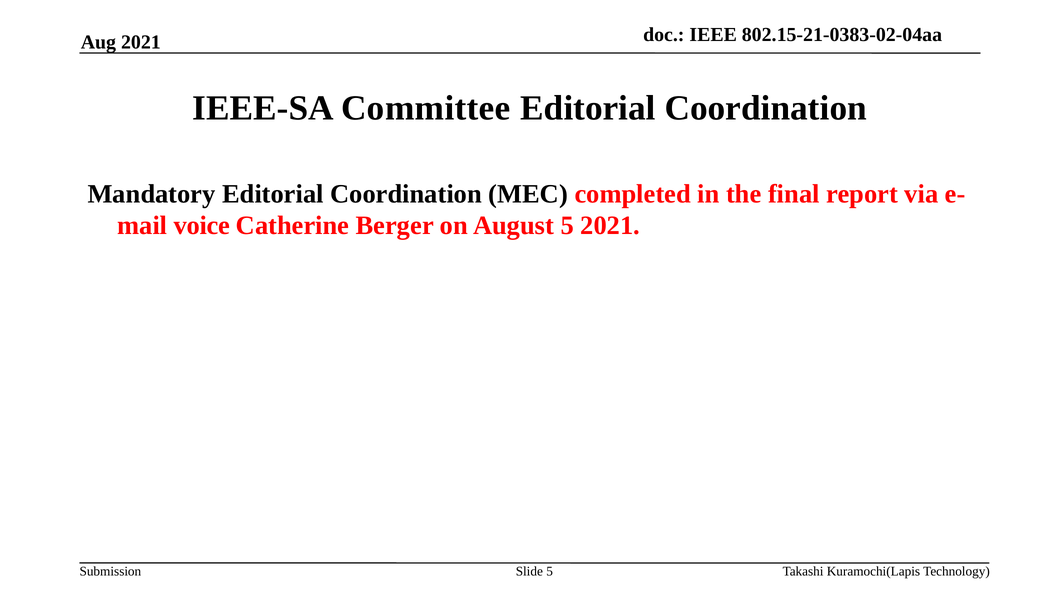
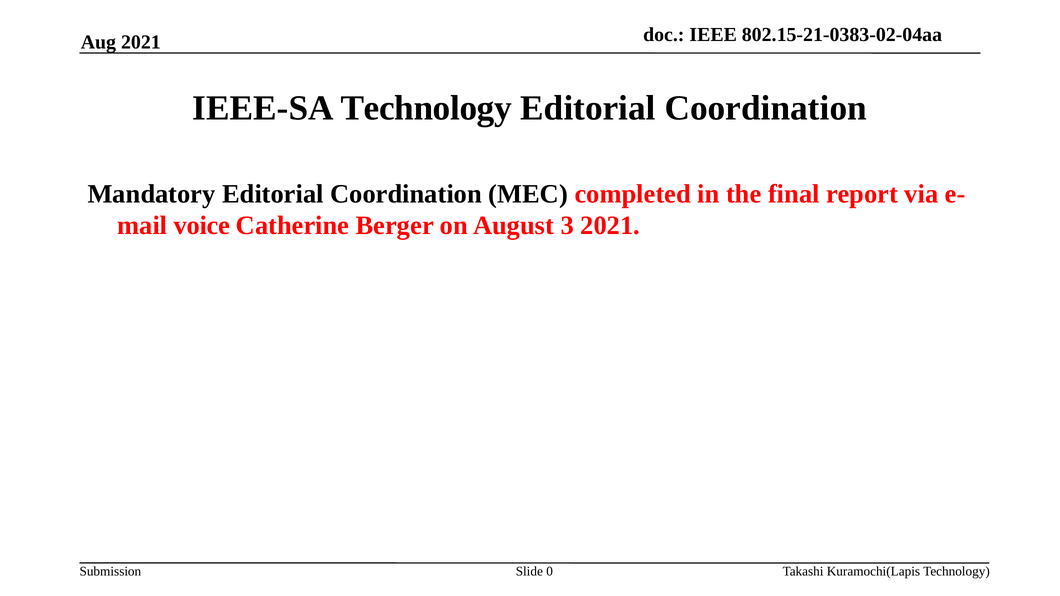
IEEE-SA Committee: Committee -> Technology (426, 108)
August 5: 5 -> 3 (567, 226)
Slide 5: 5 -> 0 (550, 572)
